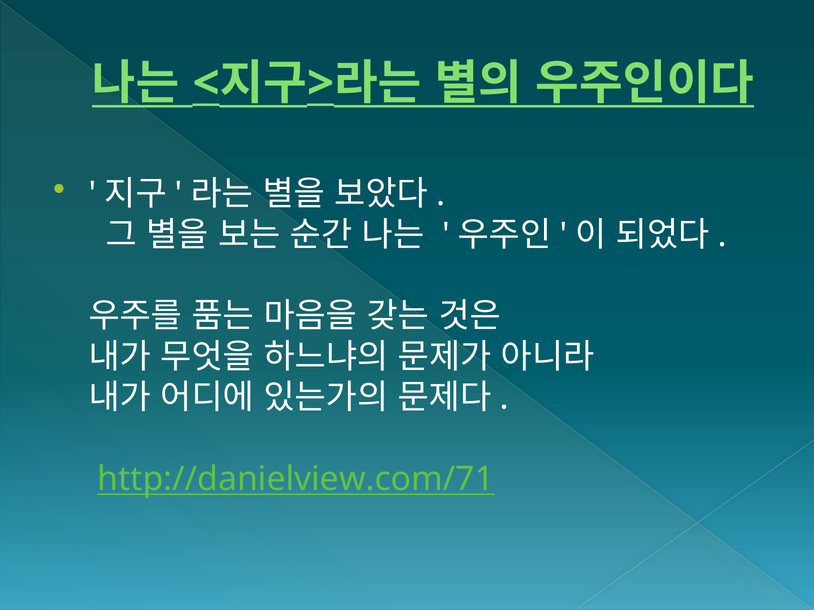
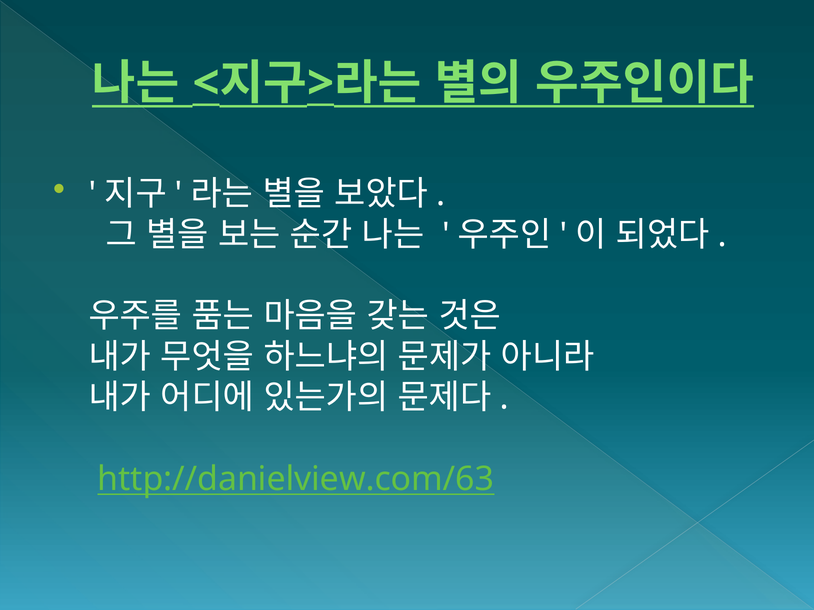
http://danielview.com/71: http://danielview.com/71 -> http://danielview.com/63 (296, 479)
